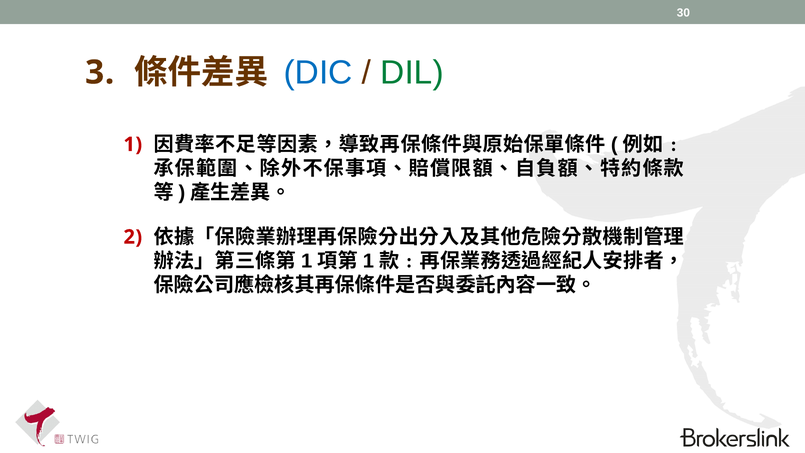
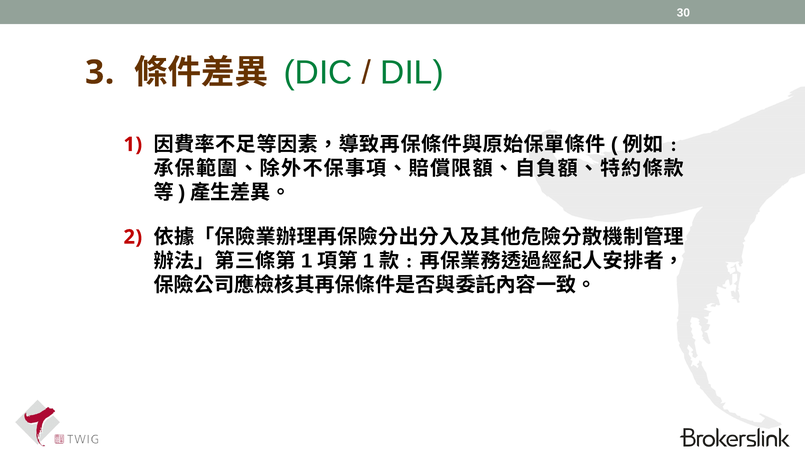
DIC colour: blue -> green (318, 72)
